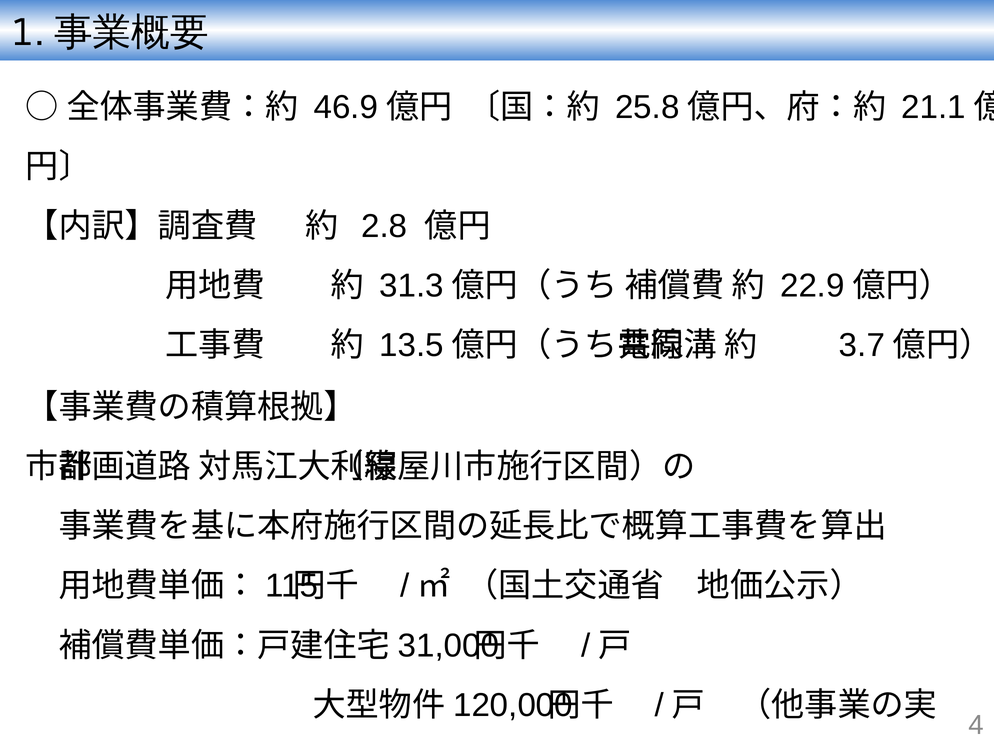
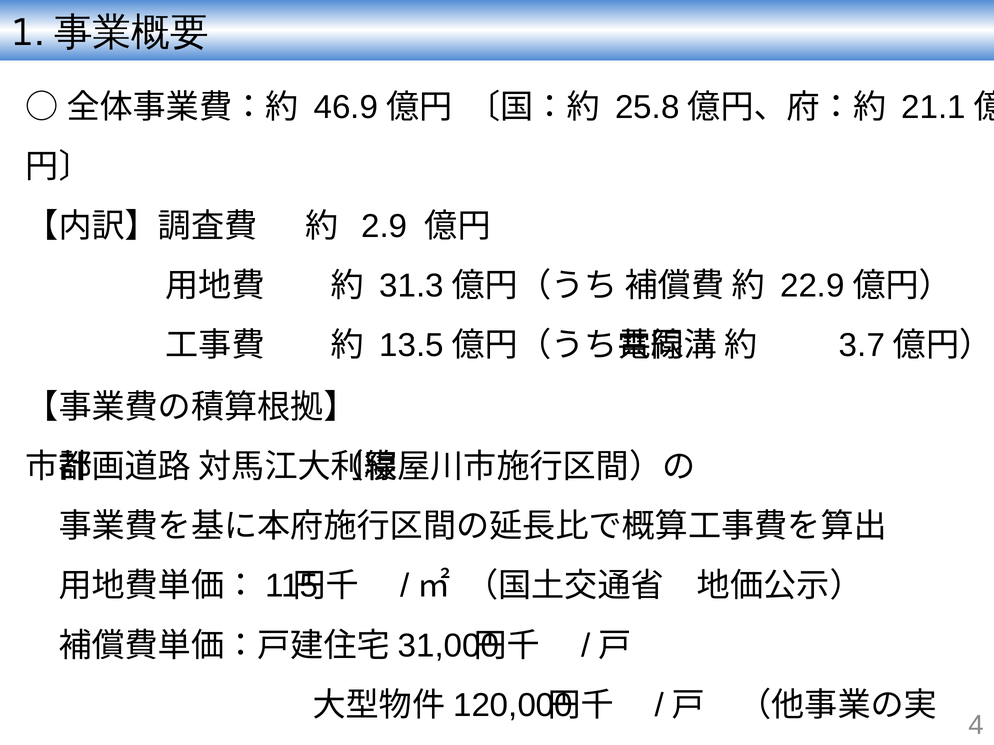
2.8: 2.8 -> 2.9 (384, 226)
